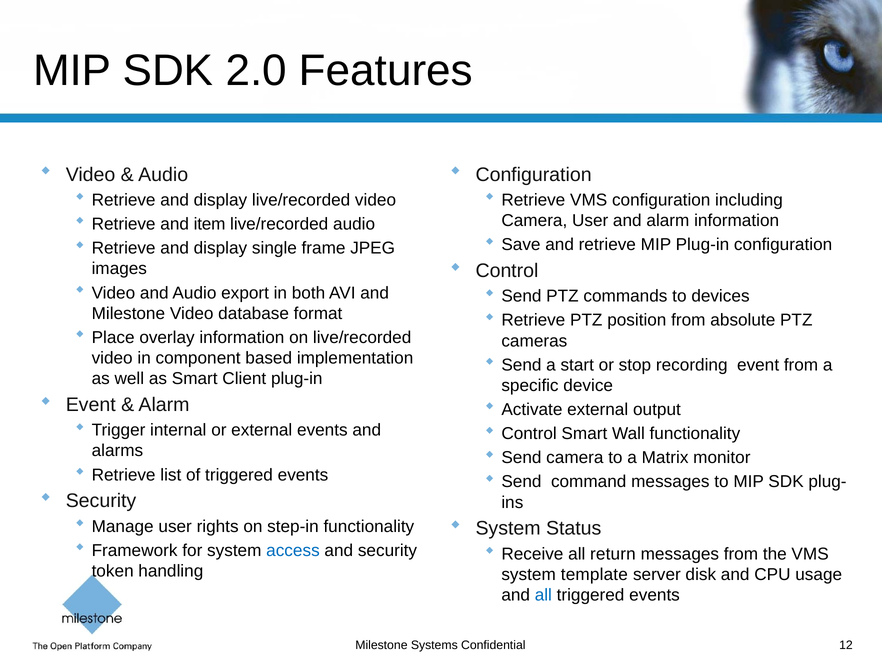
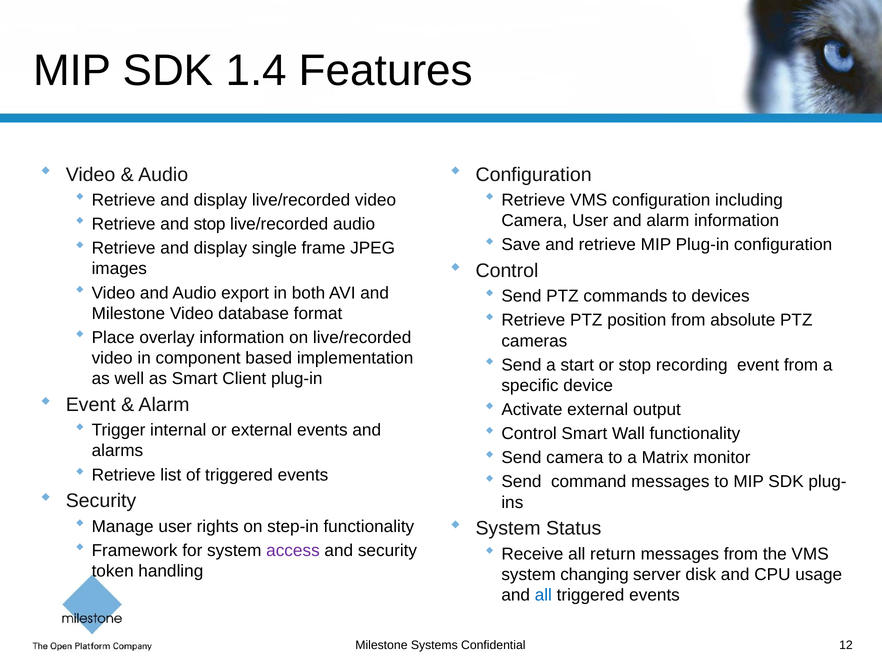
2.0: 2.0 -> 1.4 (256, 71)
and item: item -> stop (210, 224)
access colour: blue -> purple (293, 550)
template: template -> changing (594, 574)
